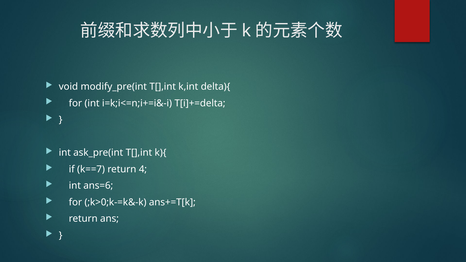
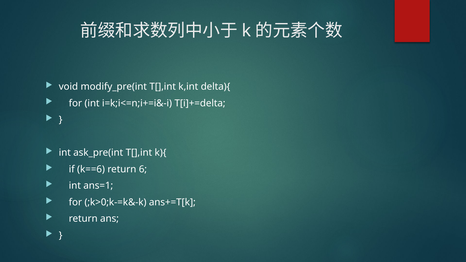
k==7: k==7 -> k==6 (91, 169)
4: 4 -> 6 (143, 169)
ans=6: ans=6 -> ans=1 (98, 186)
